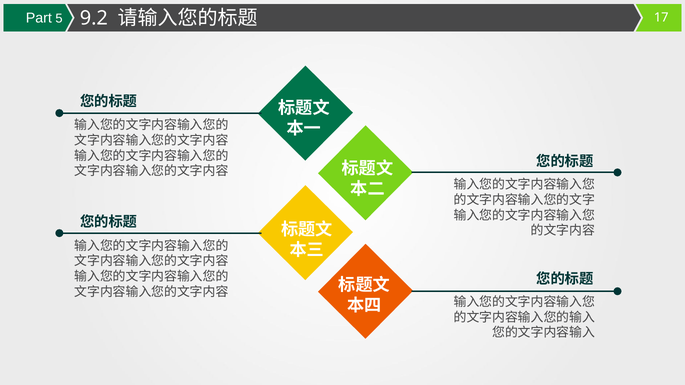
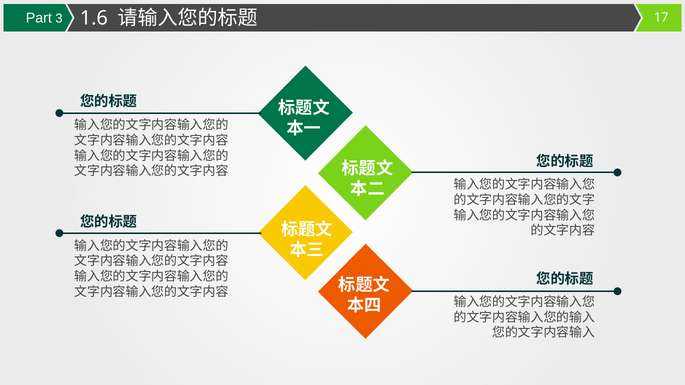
5: 5 -> 3 (59, 19)
9.2: 9.2 -> 1.6 (94, 18)
